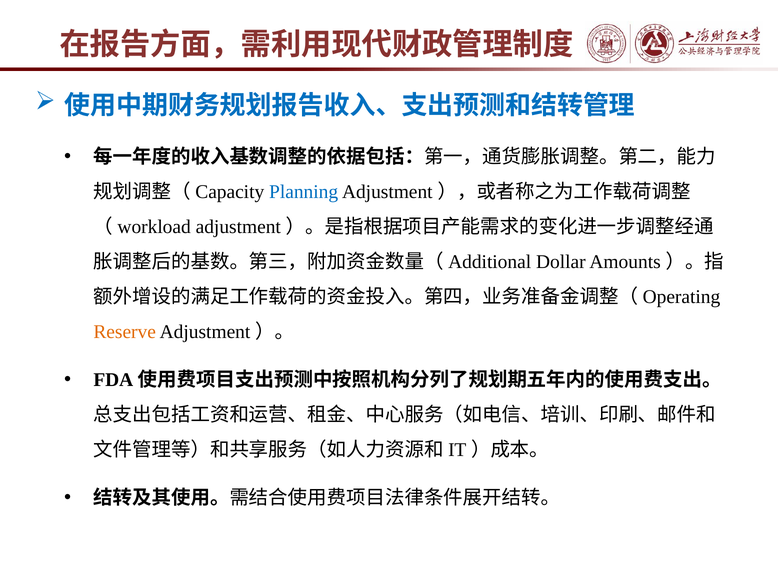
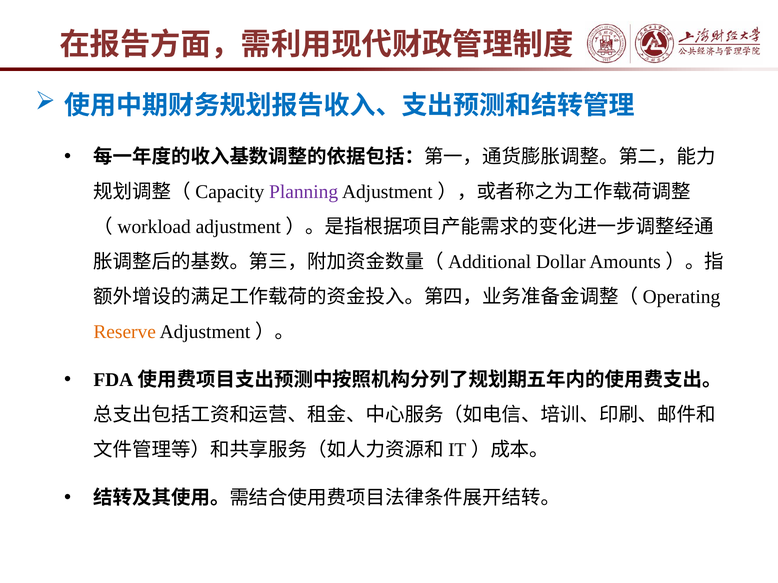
Planning colour: blue -> purple (304, 192)
